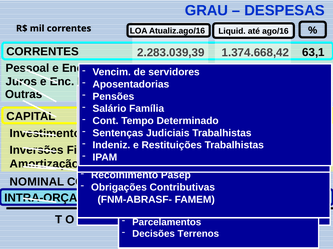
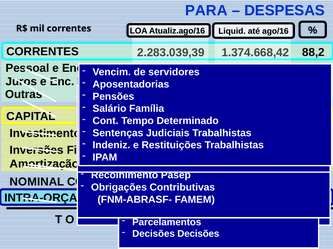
GRAU: GRAU -> PARA (206, 11)
63,1: 63,1 -> 88,2 (313, 53)
Decisões Terrenos: Terrenos -> Decisões (198, 234)
